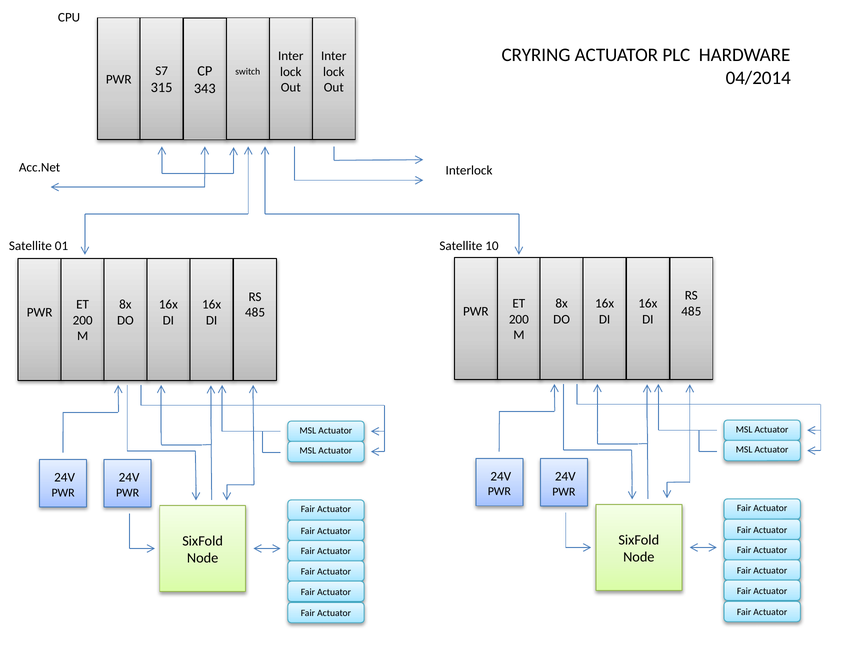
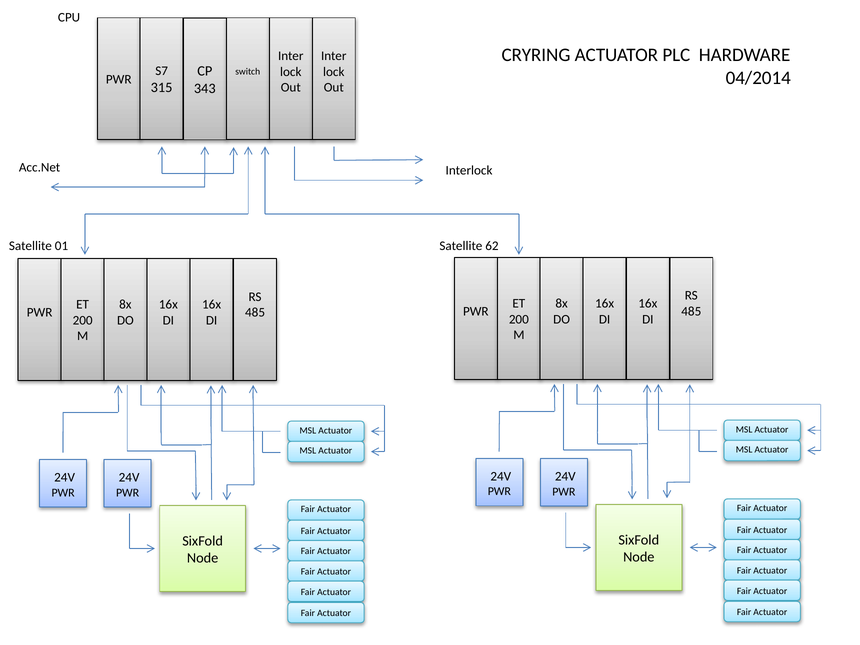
10: 10 -> 62 (492, 246)
